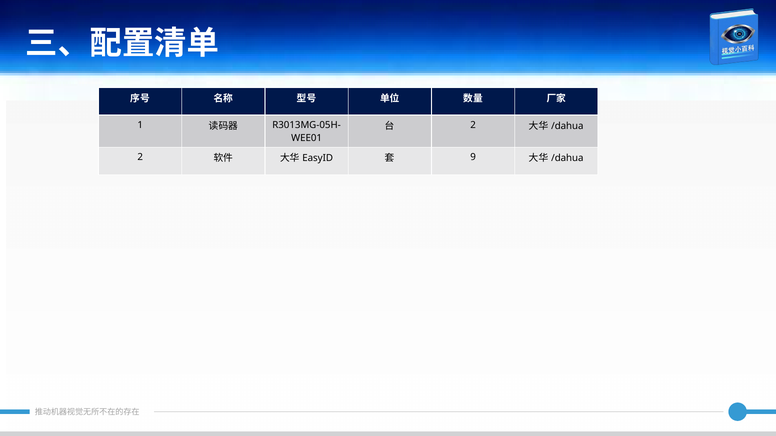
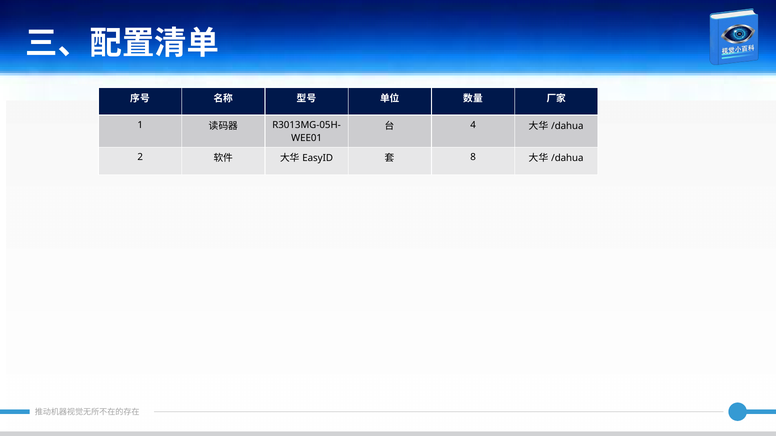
2: 2 -> 4 (473, 125)
9: 9 -> 8 (473, 157)
